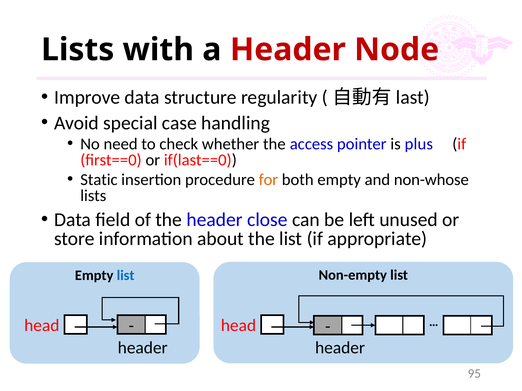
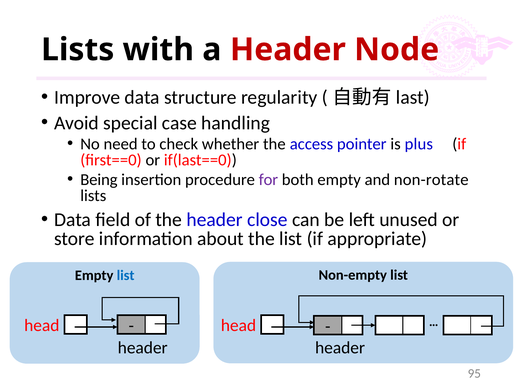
Static: Static -> Being (99, 180)
for colour: orange -> purple (268, 180)
non-whose: non-whose -> non-rotate (431, 180)
